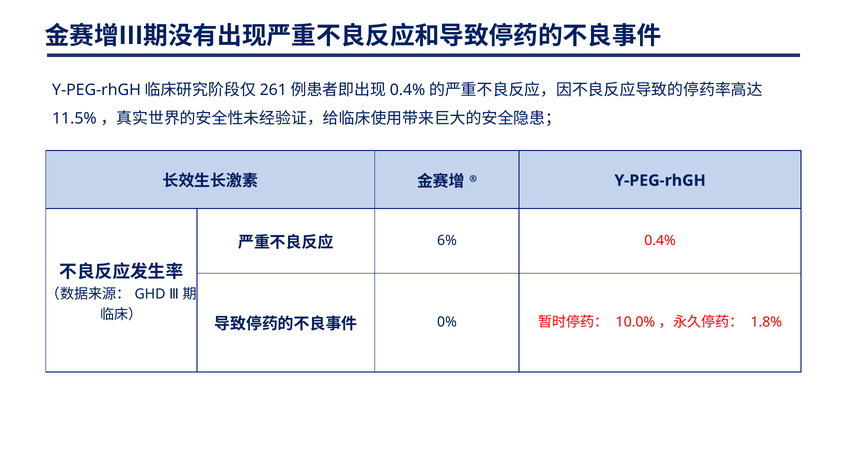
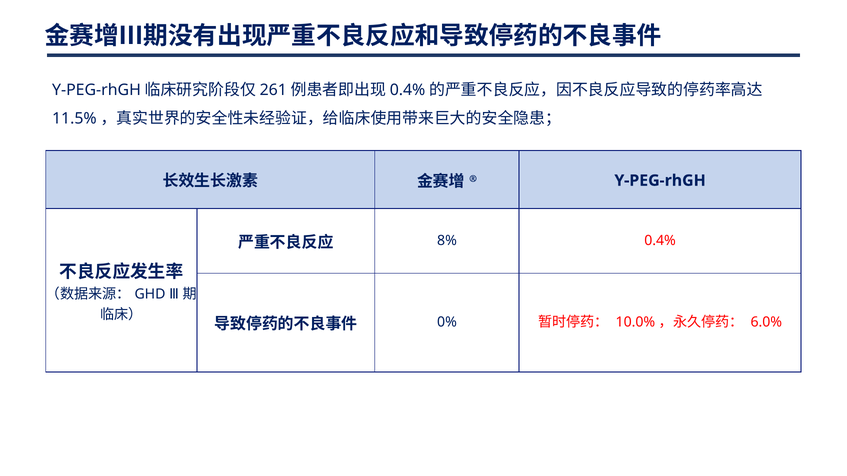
6%: 6% -> 8% (447, 241)
1.8%: 1.8% -> 6.0% (766, 322)
